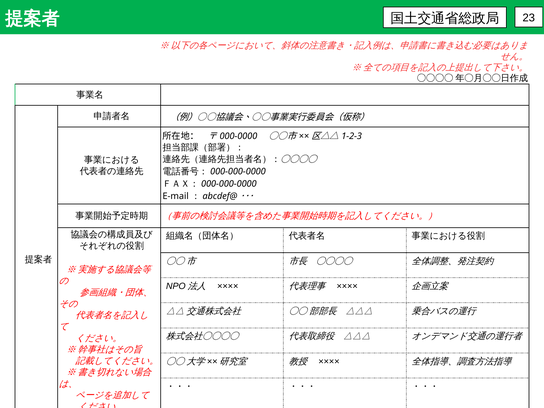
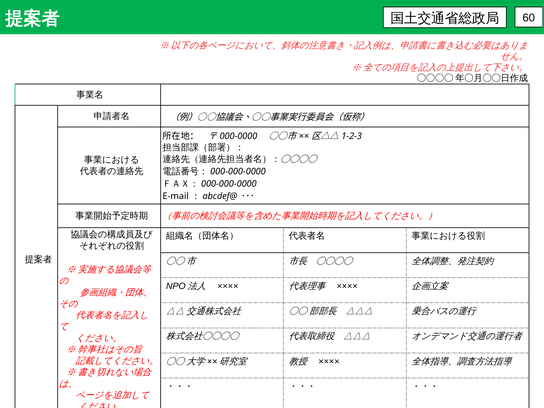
23: 23 -> 60 (529, 18)
